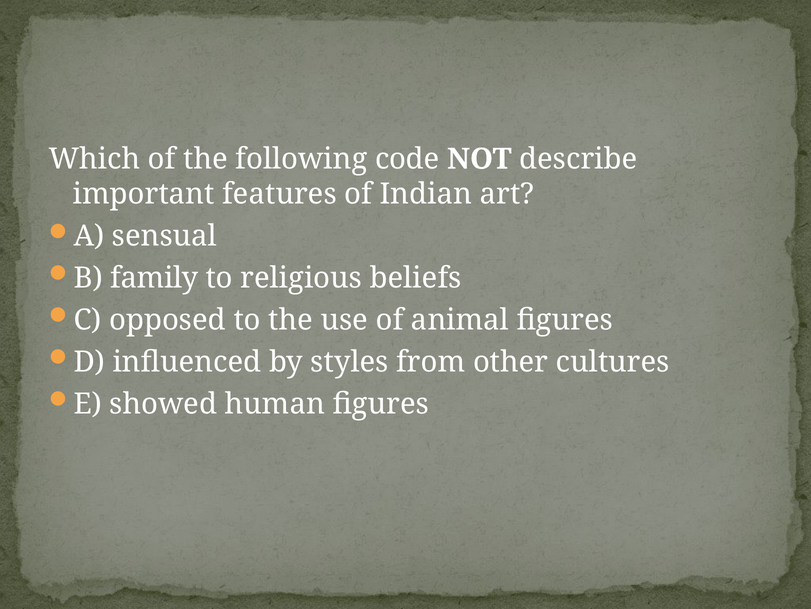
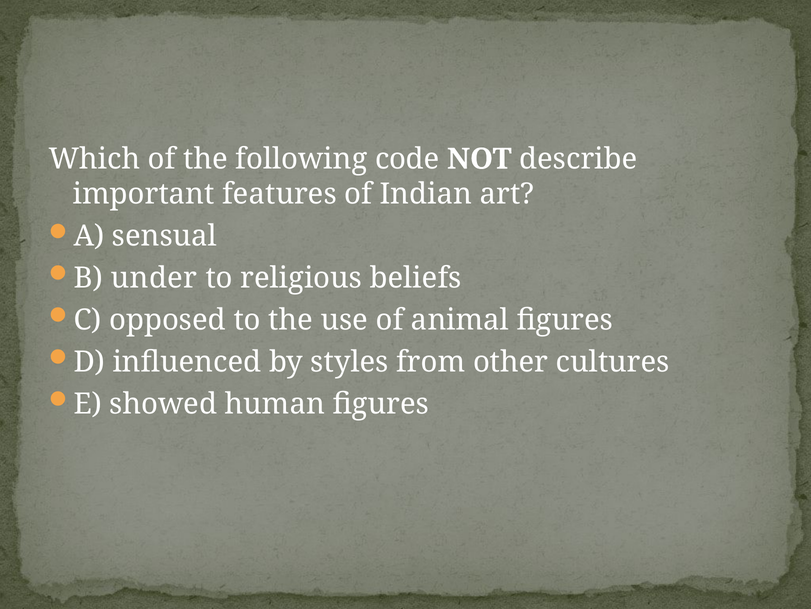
family: family -> under (154, 278)
